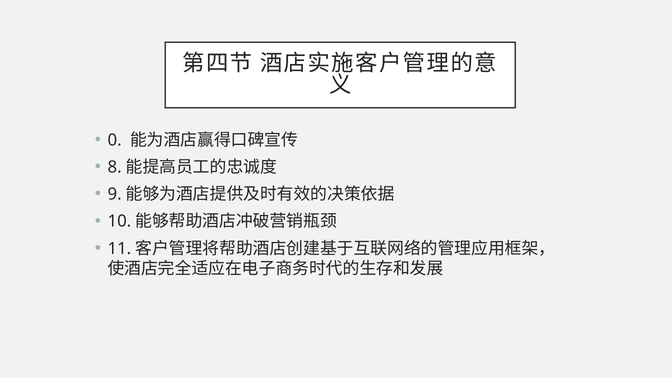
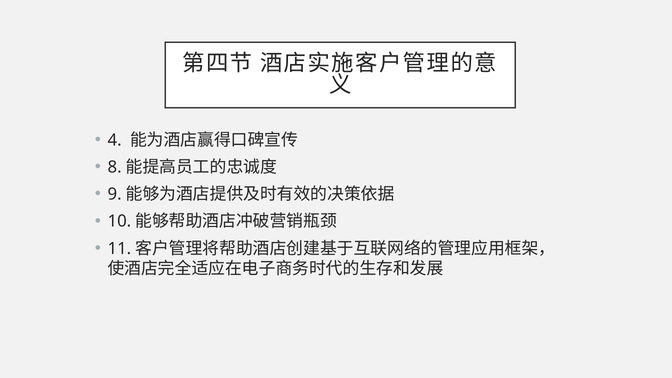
0: 0 -> 4 (115, 140)
